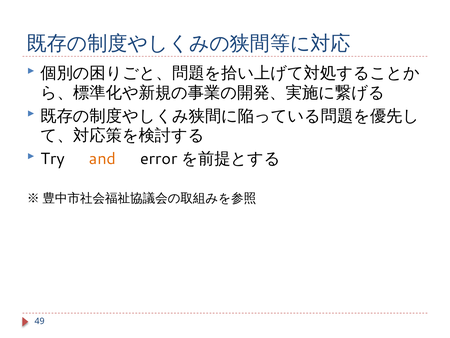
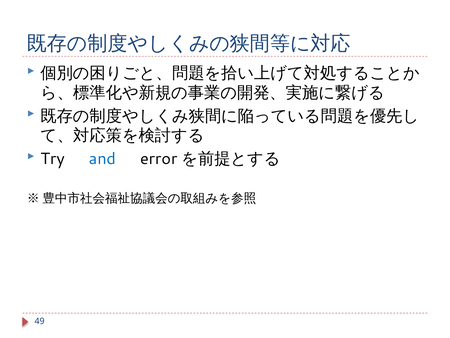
and colour: orange -> blue (102, 159)
